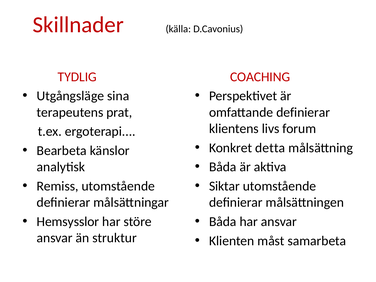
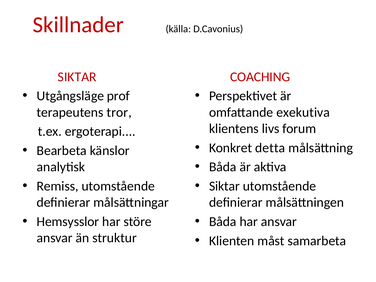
TYDLIG: TYDLIG -> SIKTAR (77, 77)
sina: sina -> prof (118, 96)
prat: prat -> tror (119, 112)
omfattande definierar: definierar -> exekutiva (303, 112)
